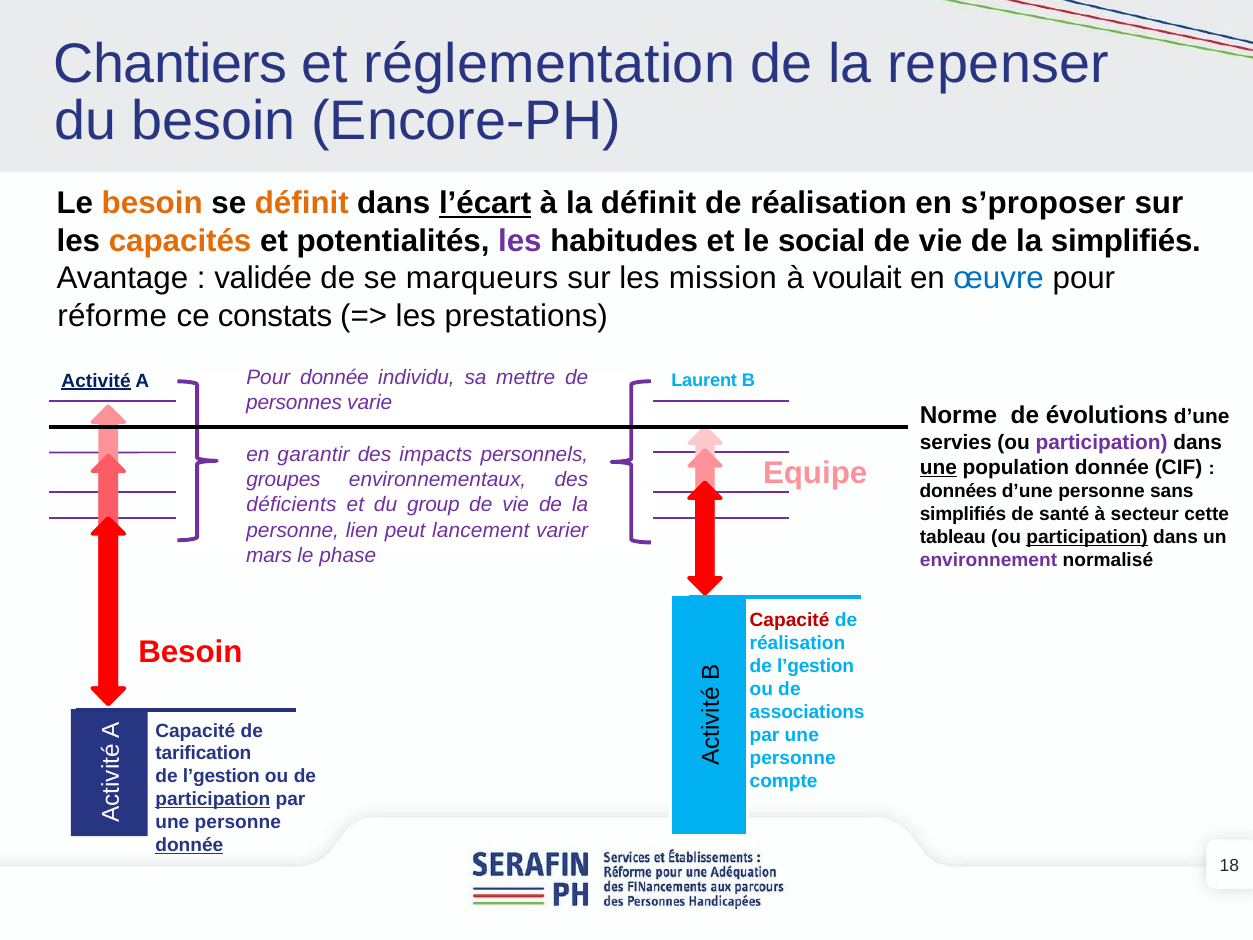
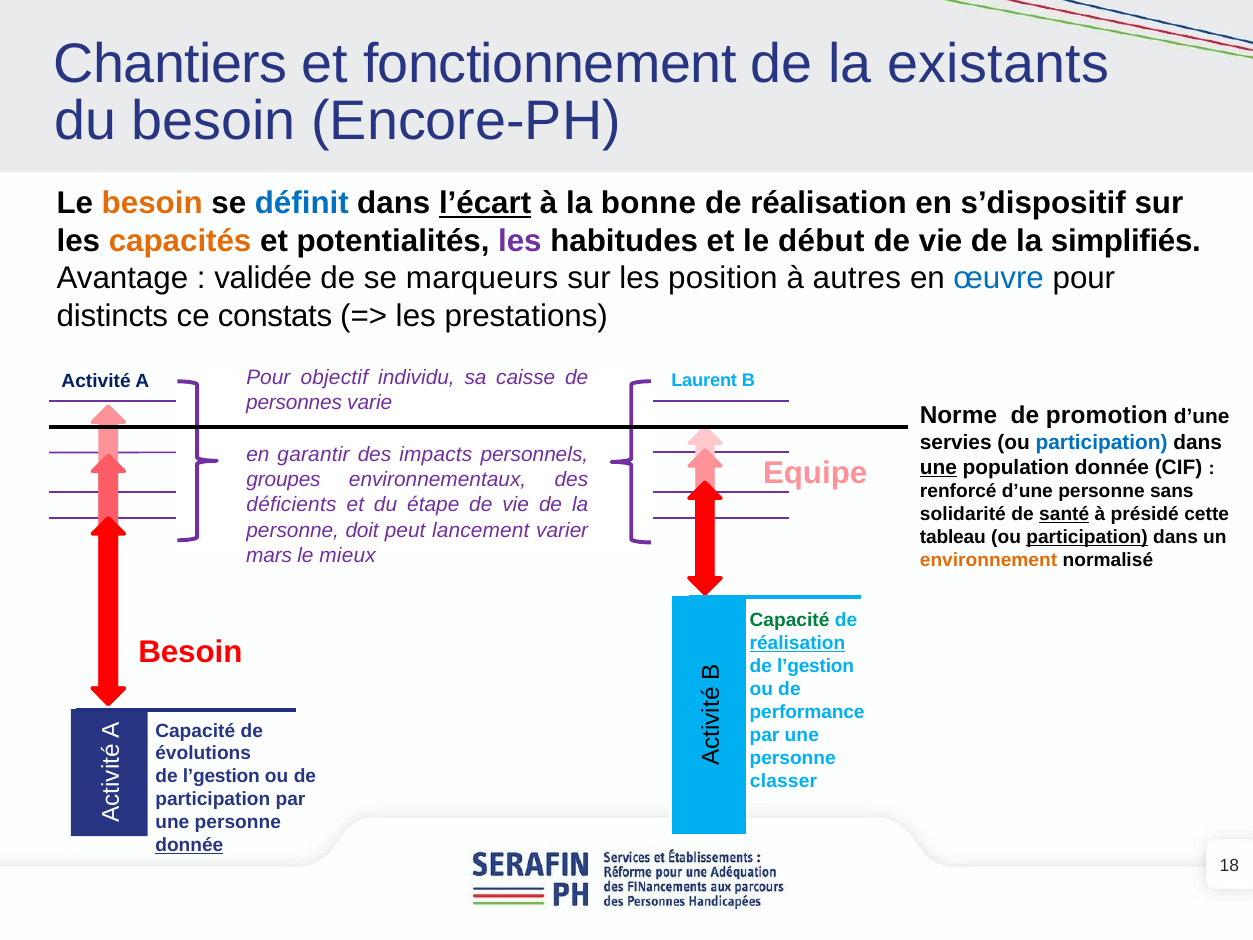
réglementation: réglementation -> fonctionnement (550, 64)
repenser: repenser -> existants (998, 64)
définit colour: orange -> blue (302, 203)
la définit: définit -> bonne (648, 203)
s’proposer: s’proposer -> s’dispositif (1043, 203)
social: social -> début (821, 241)
mission: mission -> position (723, 279)
voulait: voulait -> autres (857, 279)
réforme: réforme -> distincts (112, 316)
Pour donnée: donnée -> objectif (334, 377)
mettre: mettre -> caisse (526, 377)
Activité underline: present -> none (96, 381)
évolutions: évolutions -> promotion (1107, 416)
participation colour: purple -> blue (1102, 443)
données: données -> renforcé (958, 491)
group: group -> étape (433, 505)
simplifiés: simplifiés -> solidarité (963, 514)
santé underline: none -> present (1064, 514)
secteur: secteur -> présidé (1145, 514)
lien: lien -> doit (362, 530)
phase: phase -> mieux (348, 555)
environnement colour: purple -> orange (989, 560)
Capacité colour: red -> green (790, 620)
réalisation underline: none -> present (797, 643)
associations: associations -> performance (807, 712)
tarification: tarification -> évolutions (203, 753)
compte: compte -> classer (784, 781)
participation underline: present -> none (213, 799)
